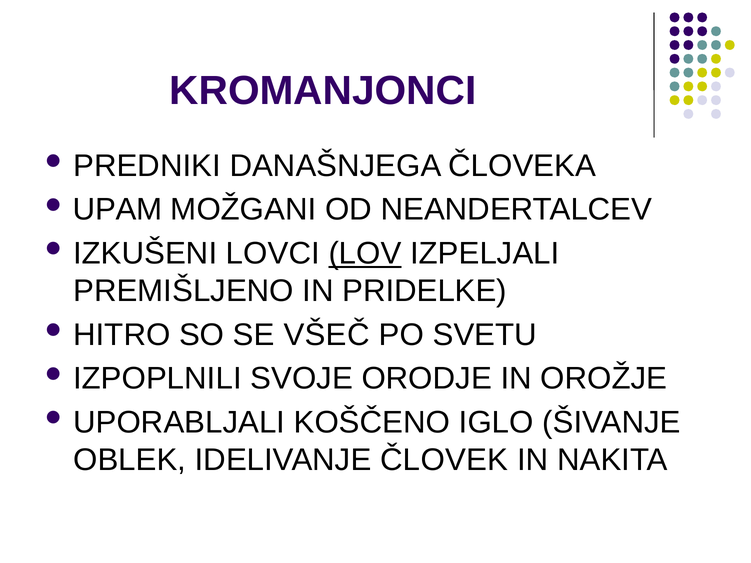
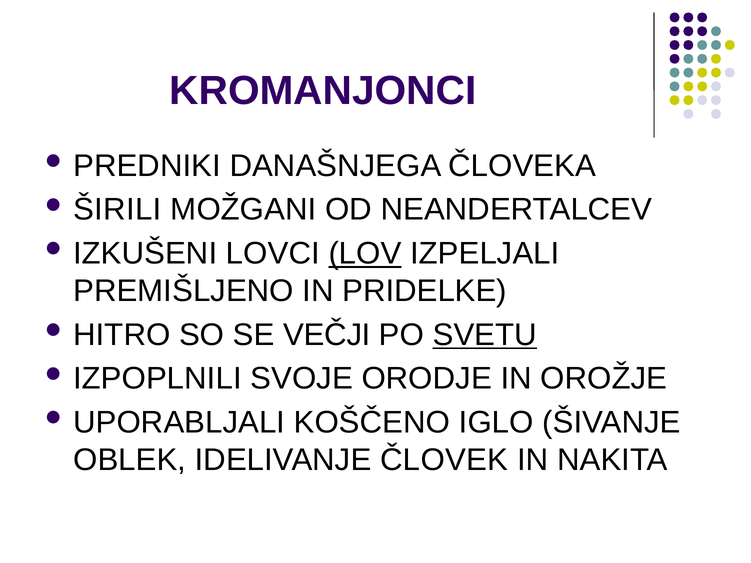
UPAM: UPAM -> ŠIRILI (117, 210)
VŠEČ: VŠEČ -> VEČJI (327, 335)
SVETU underline: none -> present (485, 335)
